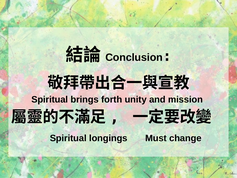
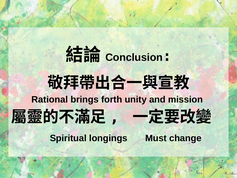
Spiritual: Spiritual -> Rational (50, 99)
